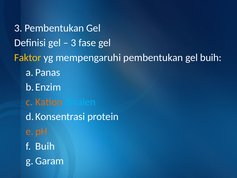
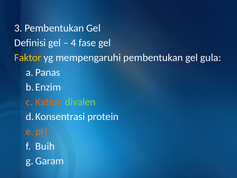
3: 3 -> 4 (73, 43)
gel buih: buih -> gula (211, 57)
divalen colour: light blue -> light green (80, 102)
